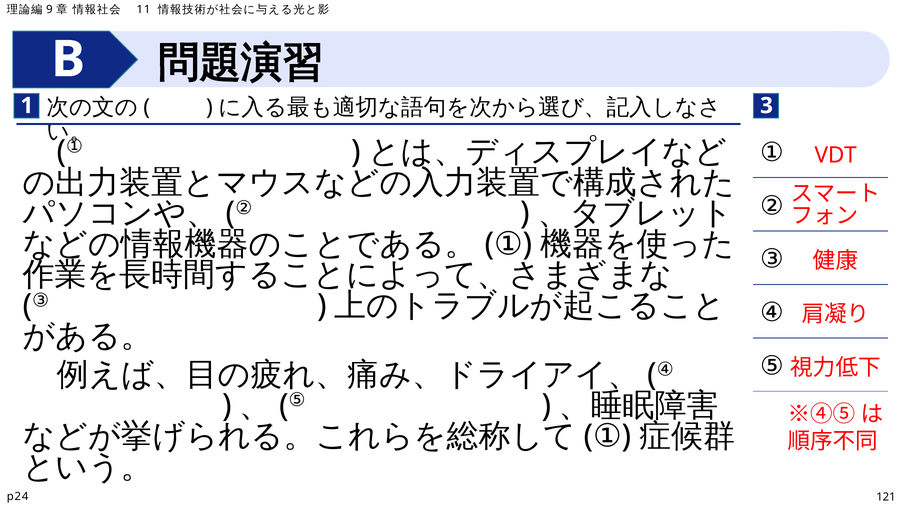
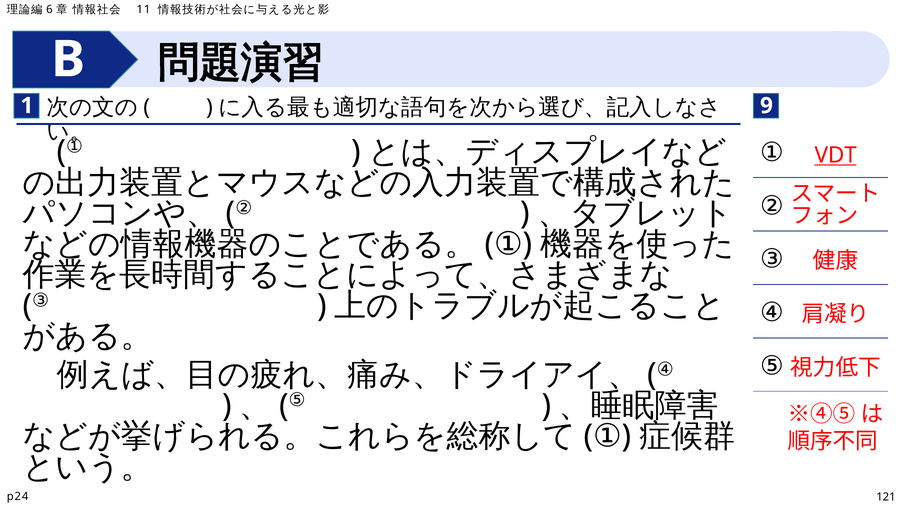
9: 9 -> 6 (49, 9)
3: 3 -> 9 (766, 106)
VDT underline: none -> present (836, 155)
